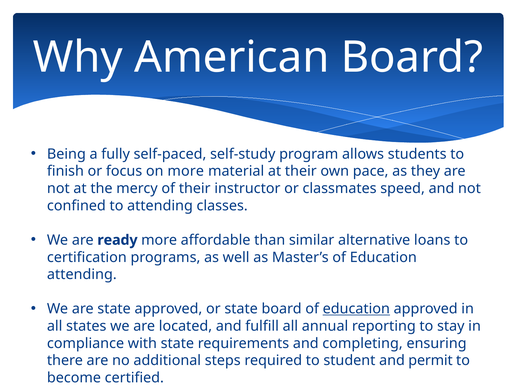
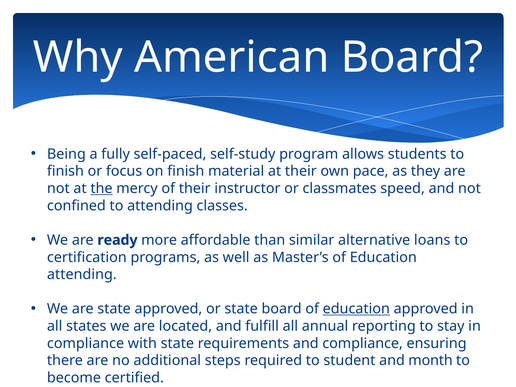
on more: more -> finish (186, 171)
the underline: none -> present (101, 188)
and completing: completing -> compliance (363, 343)
permit: permit -> month (431, 361)
